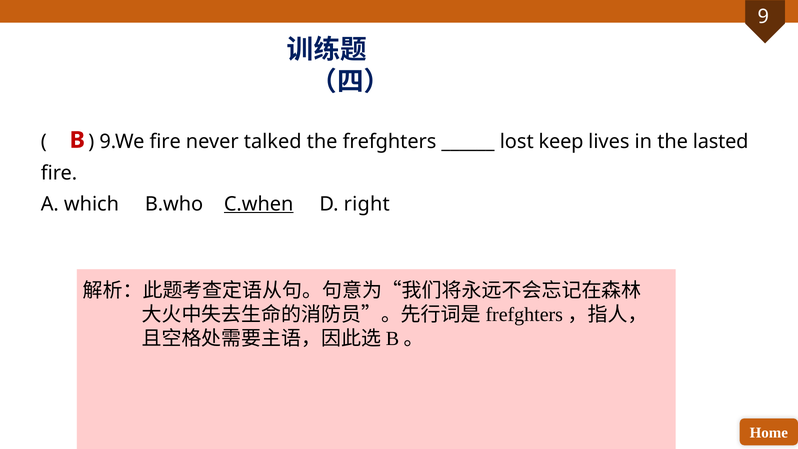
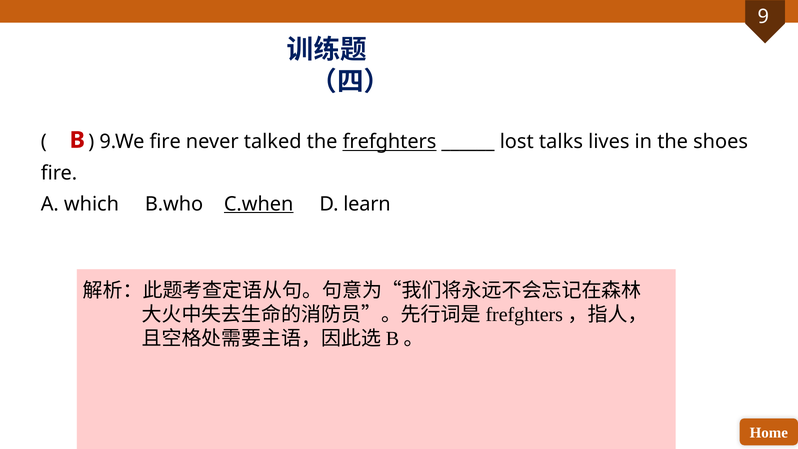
frefghters underline: none -> present (390, 142)
keep: keep -> talks (561, 142)
lasted: lasted -> shoes (721, 142)
right: right -> learn (367, 204)
